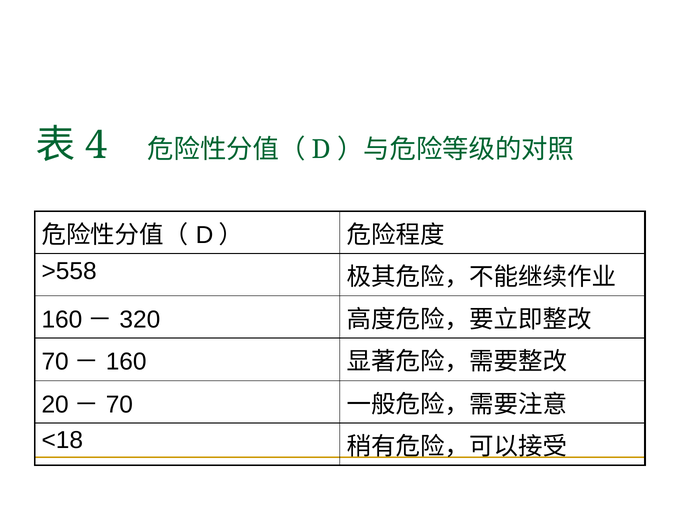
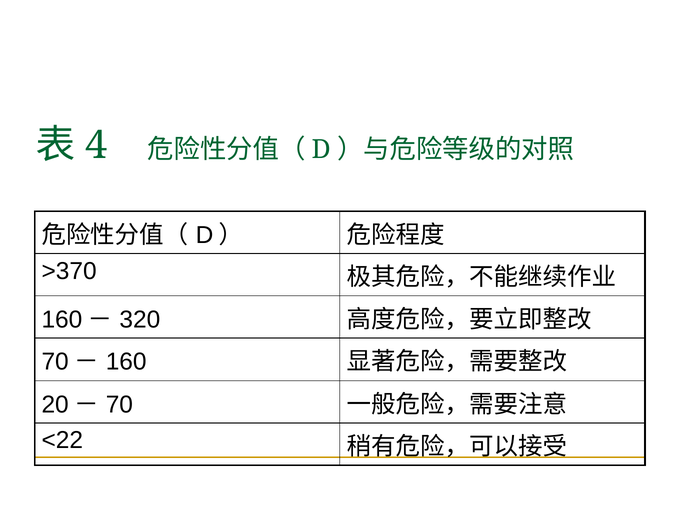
>558: >558 -> >370 (69, 271)
<18: <18 -> <22 (62, 441)
